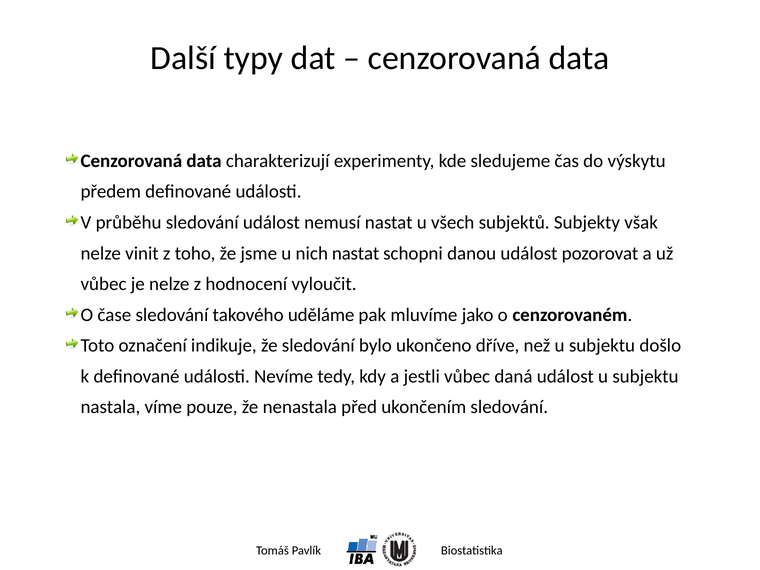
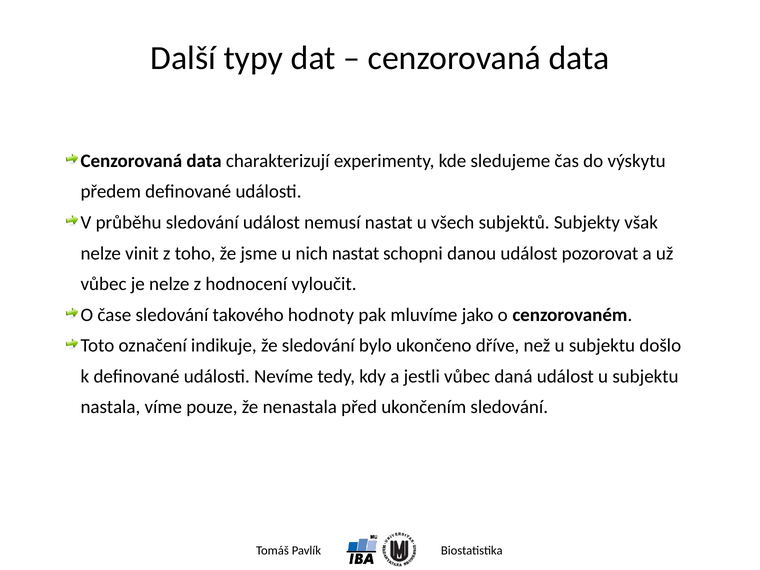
uděláme: uděláme -> hodnoty (321, 315)
